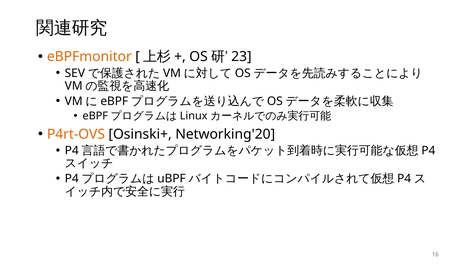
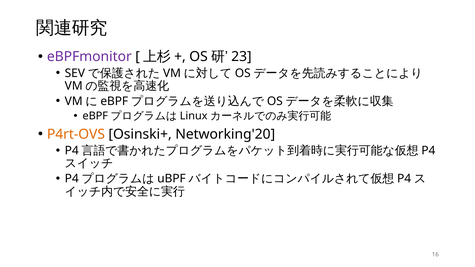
eBPFmonitor colour: orange -> purple (89, 57)
